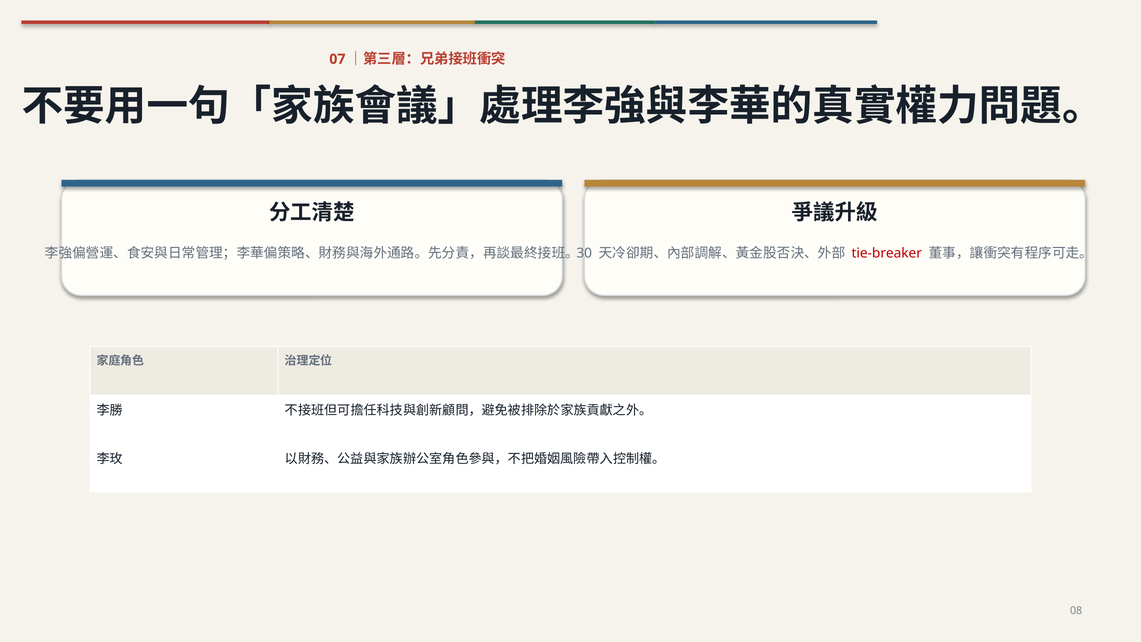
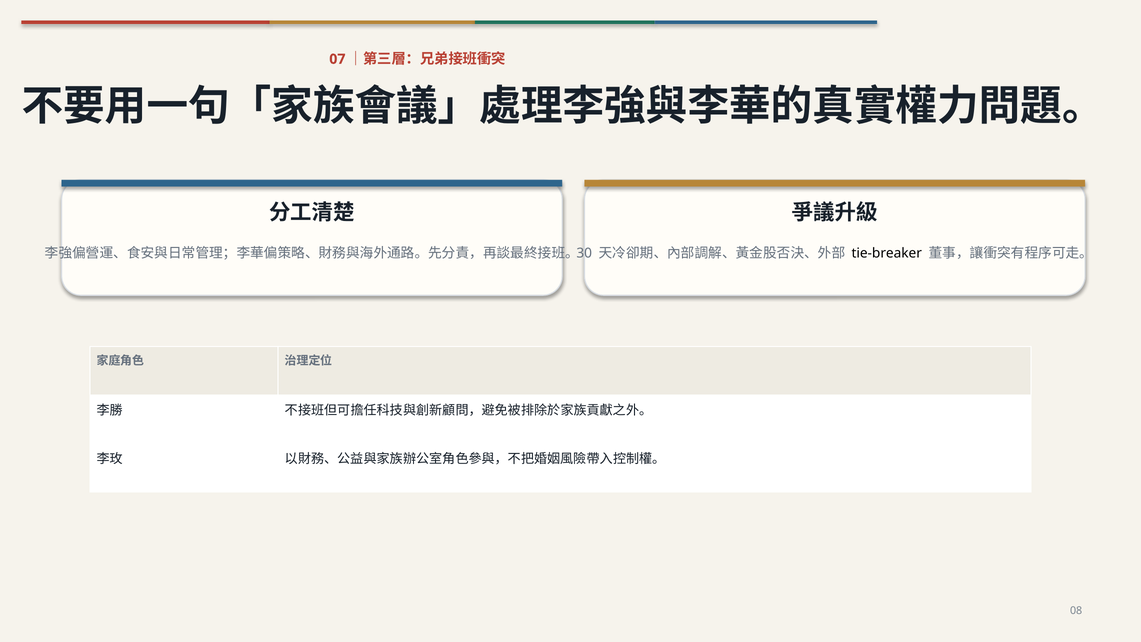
tie-breaker colour: red -> black (887, 253)
